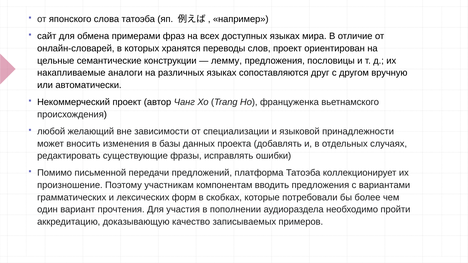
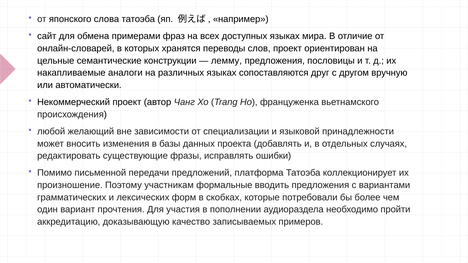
компонентам: компонентам -> формальные (224, 185)
